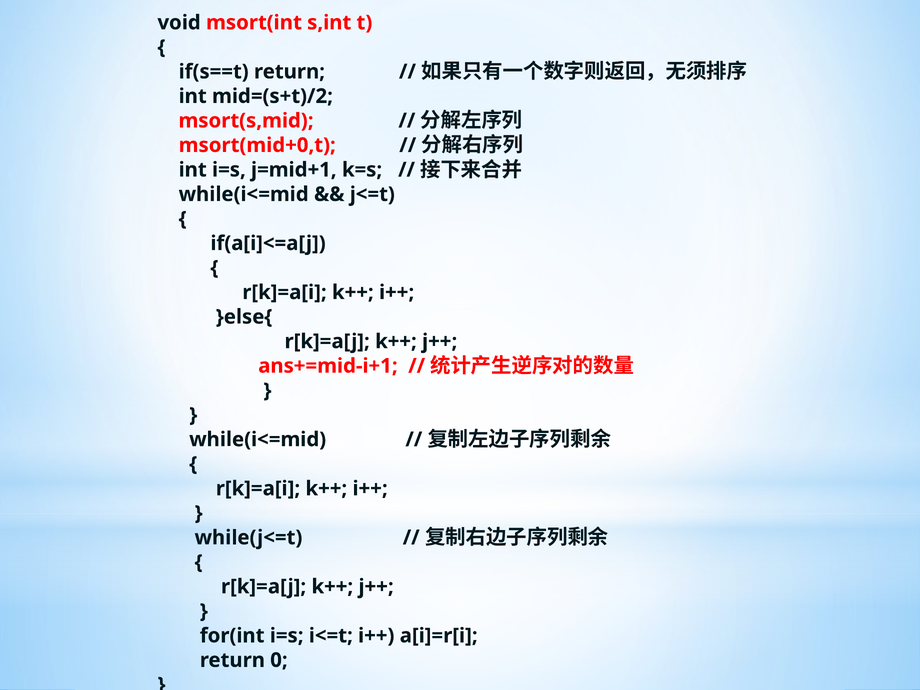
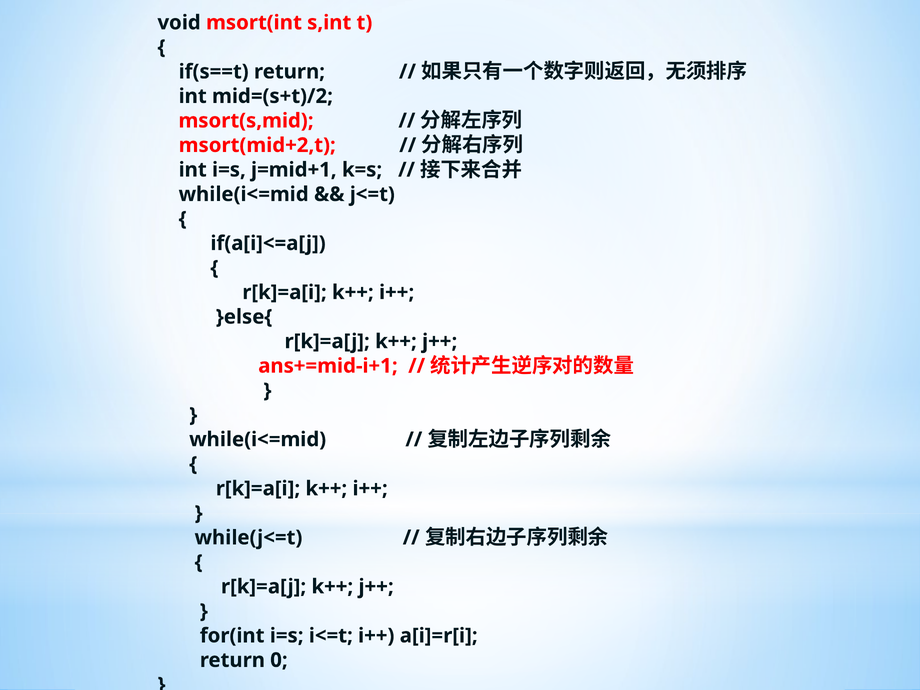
msort(mid+0,t: msort(mid+0,t -> msort(mid+2,t (257, 145)
